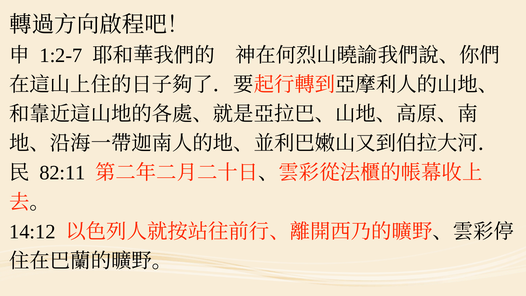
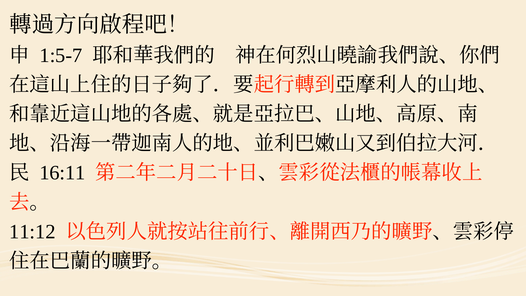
1:2-7: 1:2-7 -> 1:5-7 (61, 55)
82:11: 82:11 -> 16:11 (62, 173)
14:12: 14:12 -> 11:12 (32, 232)
